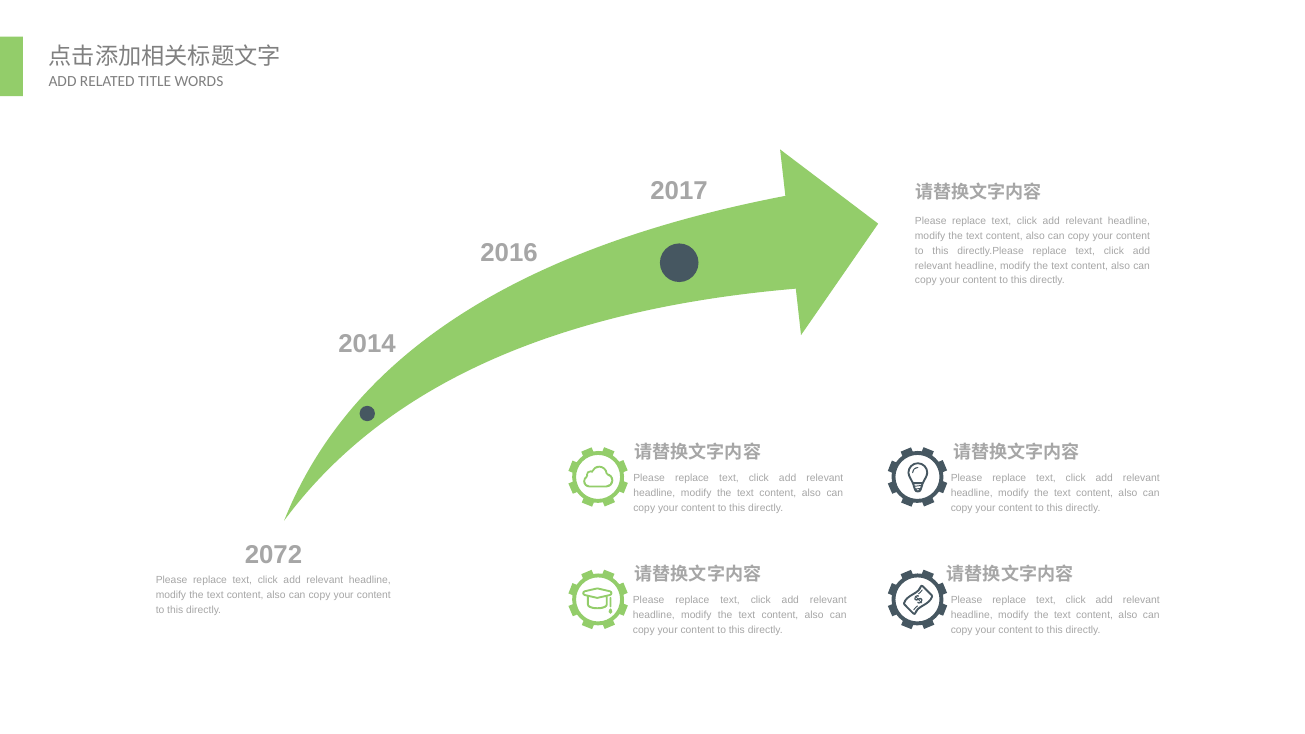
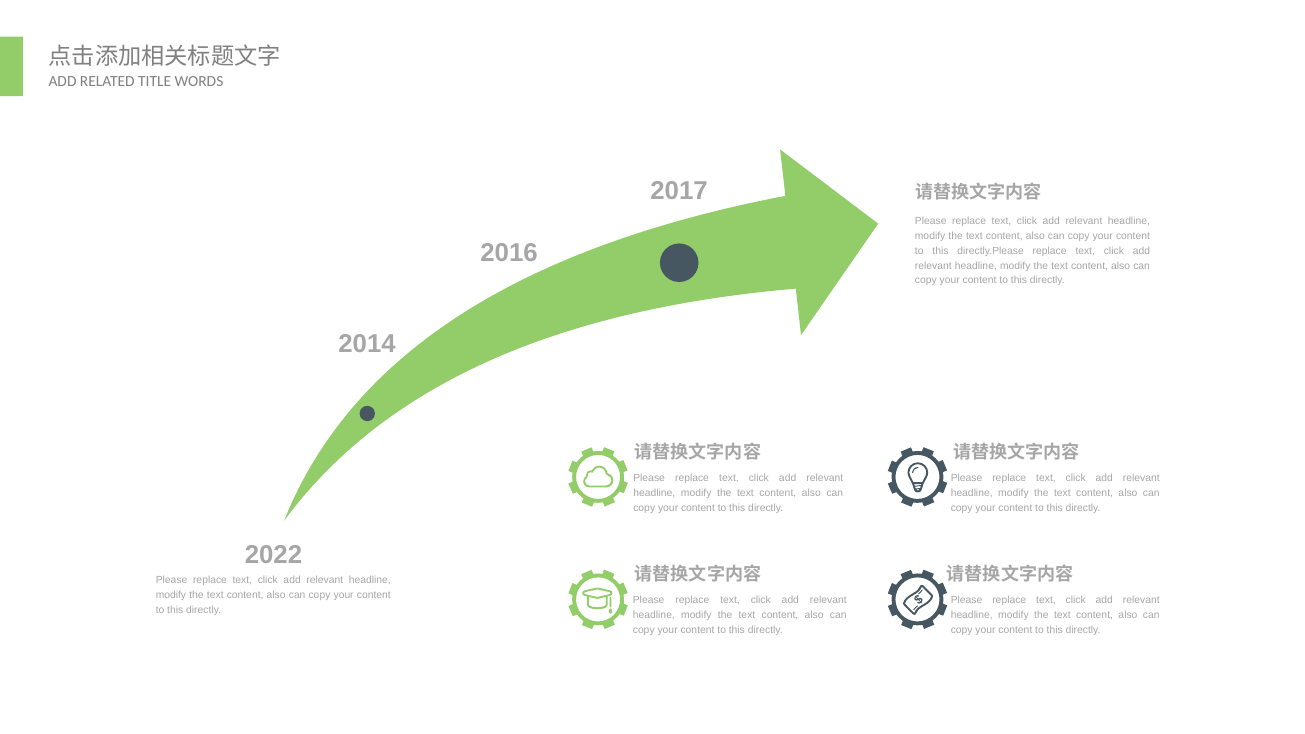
2072: 2072 -> 2022 (273, 555)
